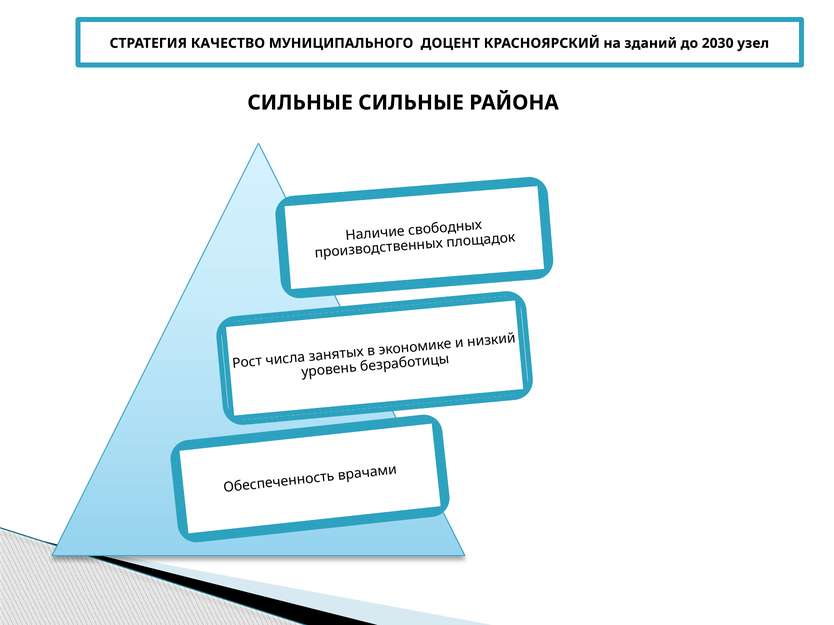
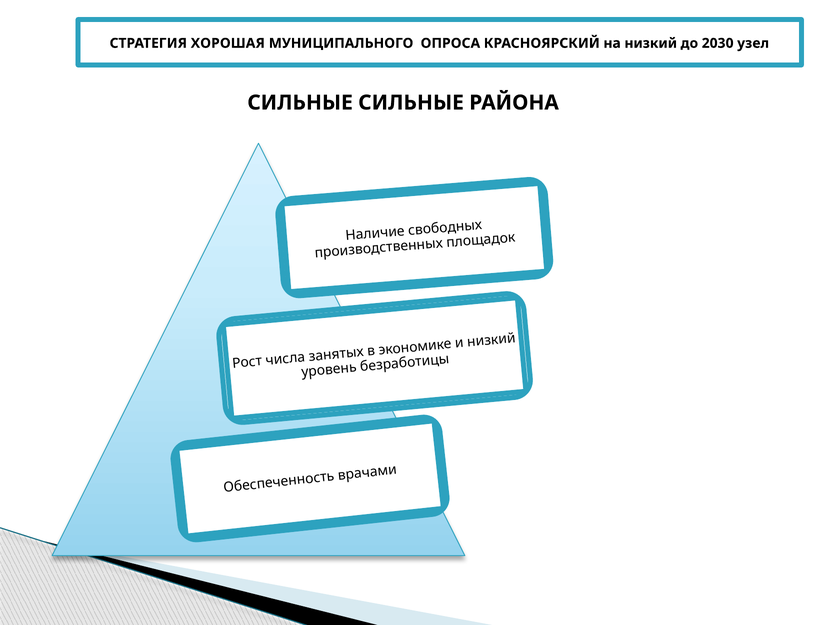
КАЧЕСТВО: КАЧЕСТВО -> ХОРОШАЯ (228, 43)
ДОЦЕНТ: ДОЦЕНТ -> ОПРОСА (450, 43)
на зданий: зданий -> низкий (651, 43)
